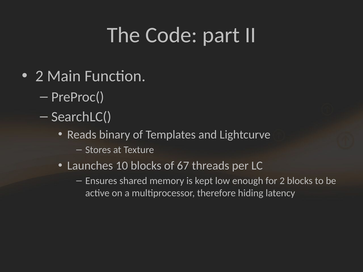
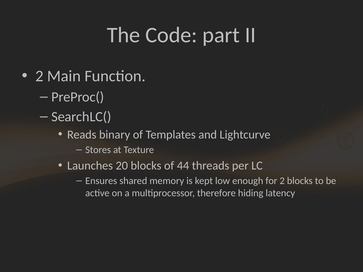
10: 10 -> 20 (122, 166)
67: 67 -> 44 (183, 166)
